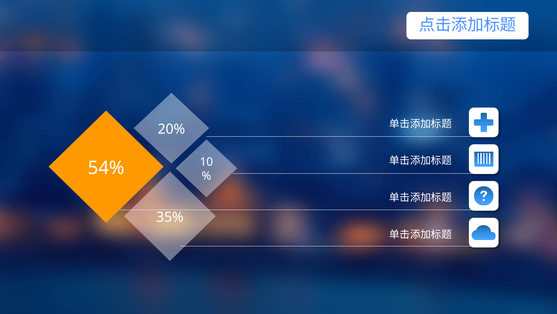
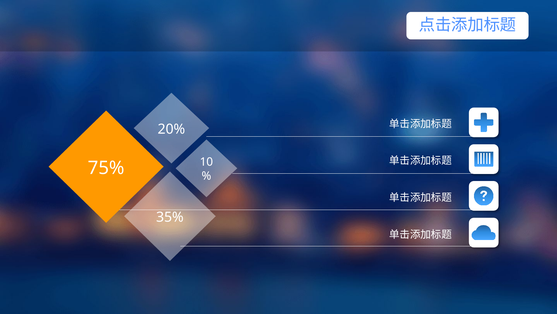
54%: 54% -> 75% (106, 168)
